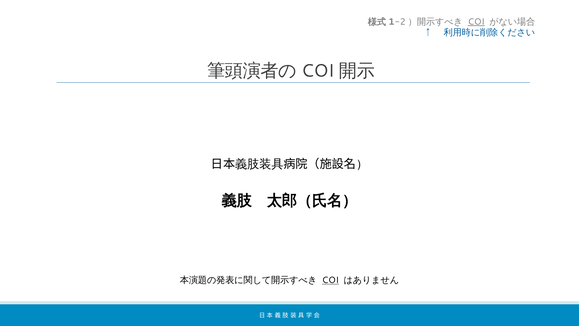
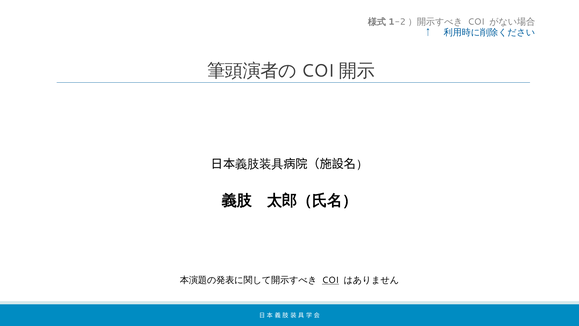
COI underline: present -> none (476, 22)
